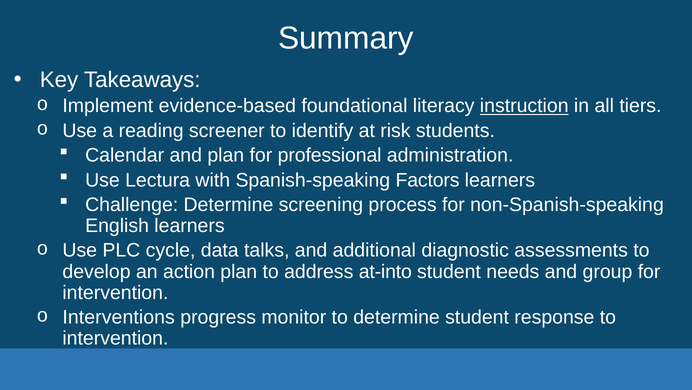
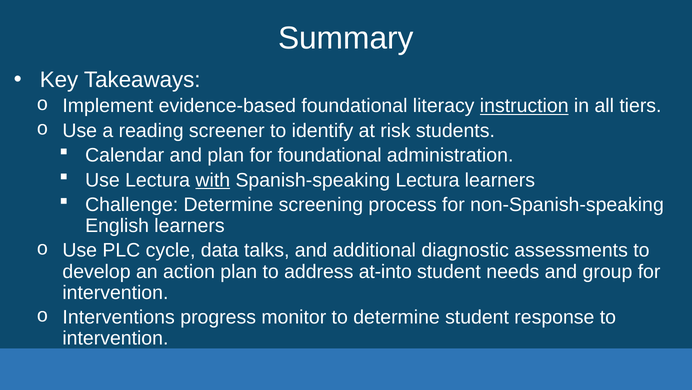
for professional: professional -> foundational (330, 155)
with underline: none -> present (213, 180)
Spanish-speaking Factors: Factors -> Lectura (428, 180)
